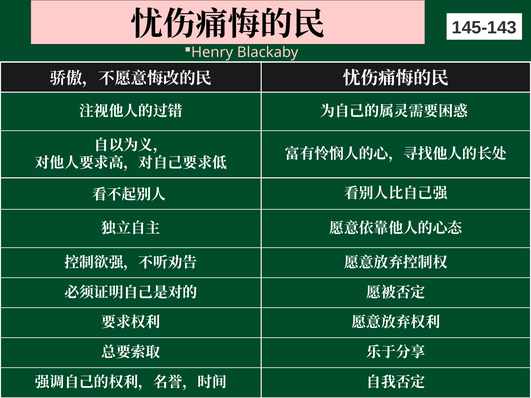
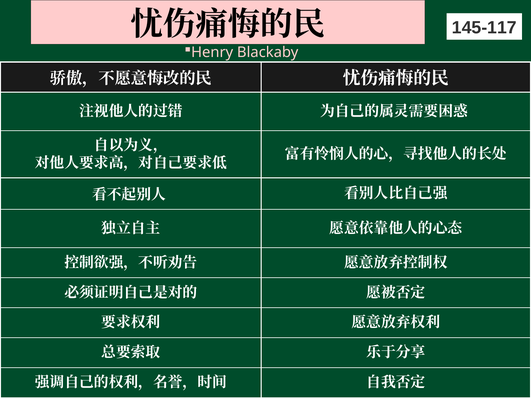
145-143: 145-143 -> 145-117 (484, 28)
